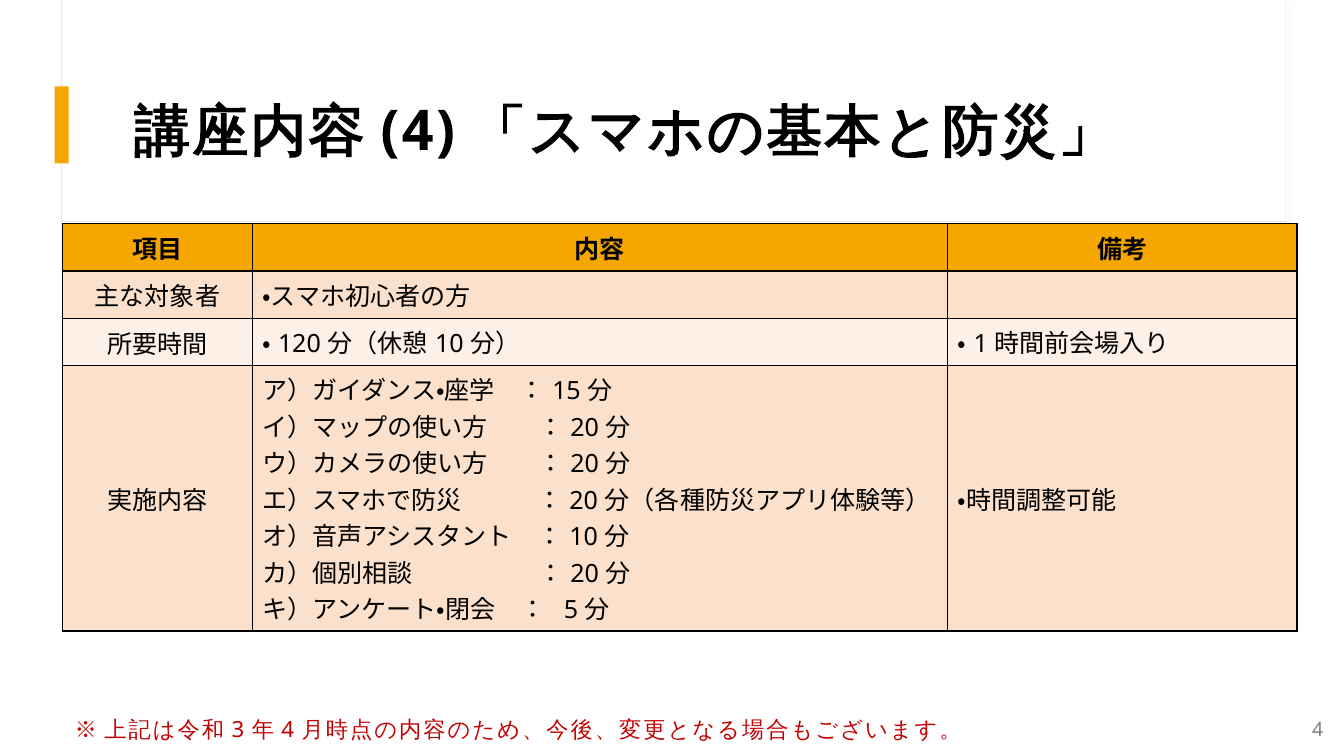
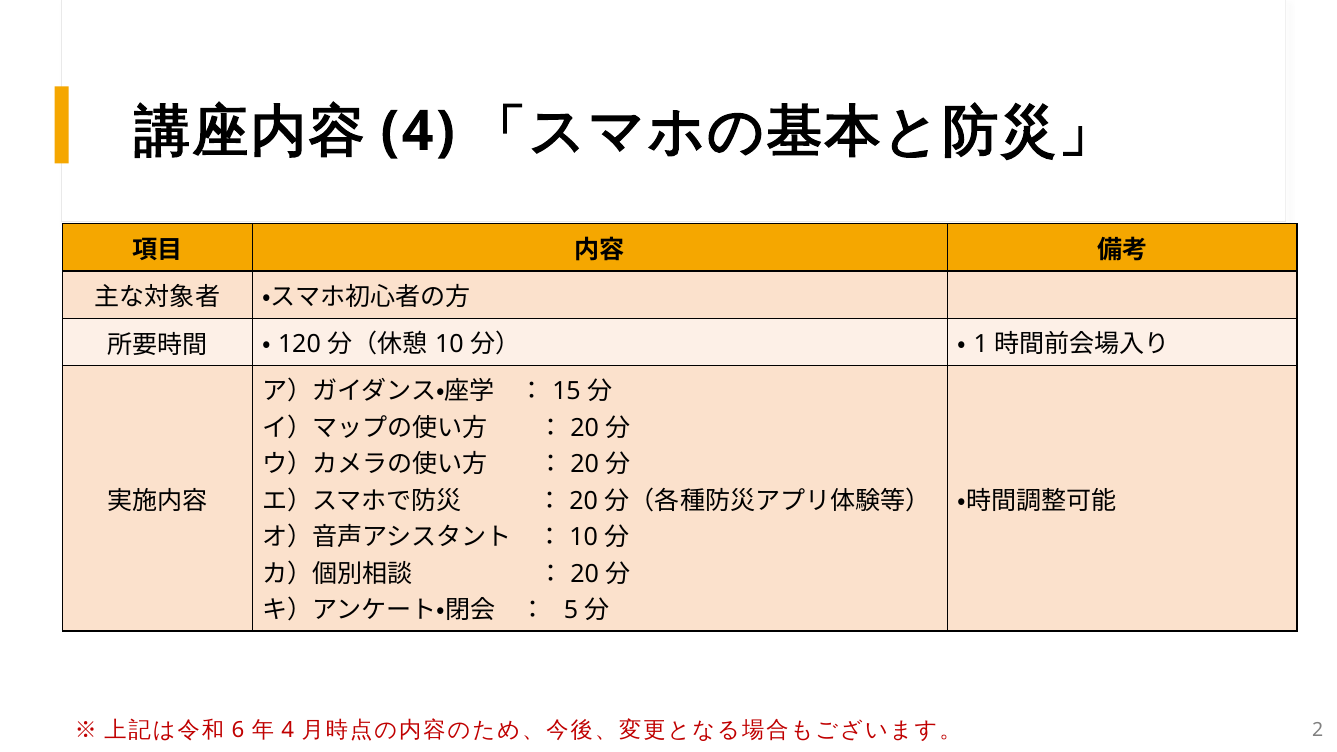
3: 3 -> 6 (238, 730)
4: 4 -> 2 (1318, 730)
